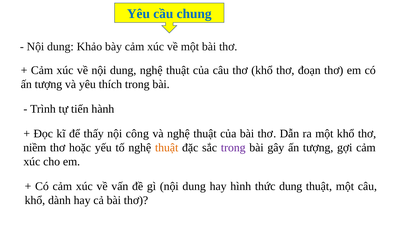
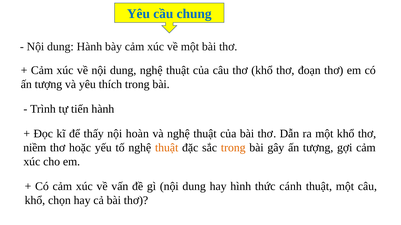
dung Khảo: Khảo -> Hành (89, 47)
công: công -> hoàn (137, 134)
trong colour: purple -> orange (233, 148)
thức dung: dung -> cánh (291, 187)
dành: dành -> chọn (59, 201)
